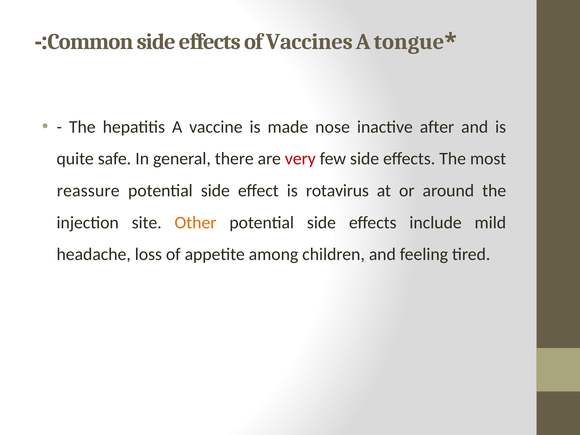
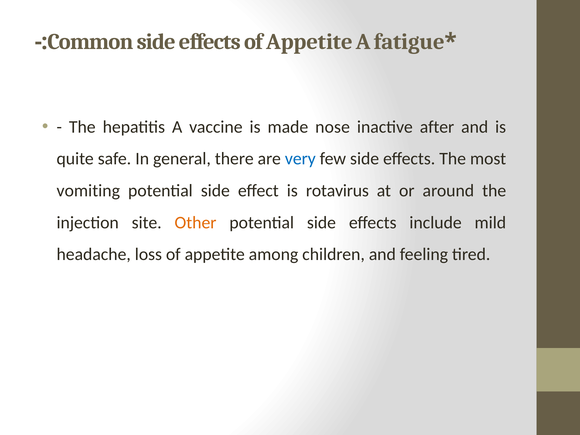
effects of Vaccines: Vaccines -> Appetite (309, 42)
tongue: tongue -> fatigue (409, 42)
very colour: red -> blue (300, 159)
reassure: reassure -> vomiting (88, 191)
